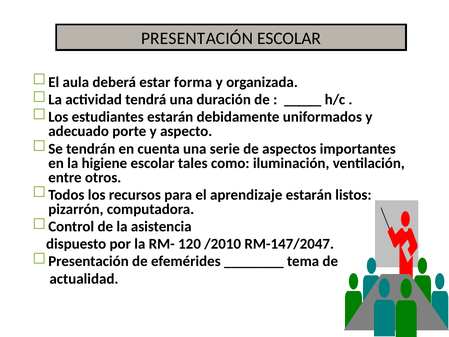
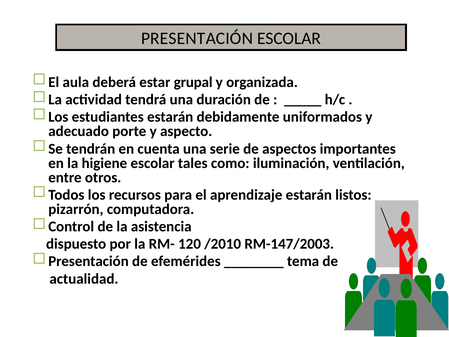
forma: forma -> grupal (193, 82)
RM-147/2047: RM-147/2047 -> RM-147/2003 (289, 244)
